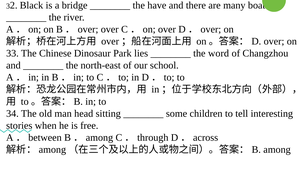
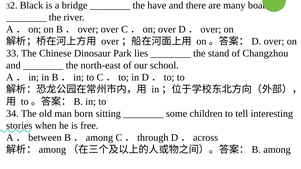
word: word -> stand (219, 53)
head: head -> born (84, 114)
